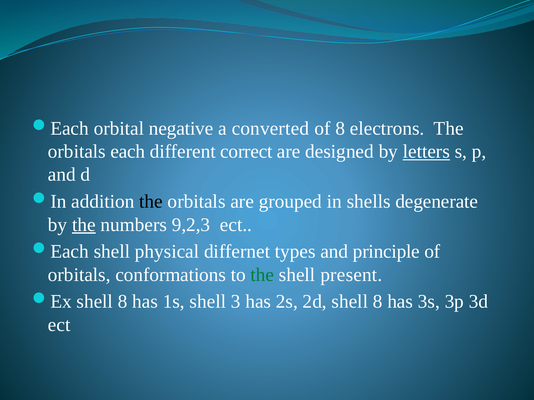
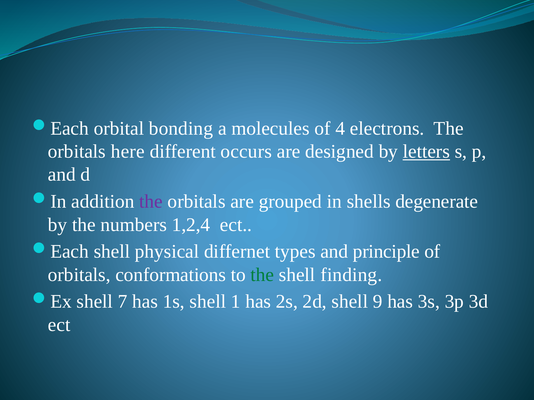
negative: negative -> bonding (181, 129)
converted: converted -> molecules (271, 129)
of 8: 8 -> 4 (340, 129)
each: each -> here (128, 152)
correct: correct -> occurs (246, 152)
the colour: black -> purple (151, 202)
the underline: present -> none (84, 225)
9,2,3: 9,2,3 -> 1,2,4 (191, 225)
present: present -> finding (351, 275)
8: 8 -> 7 (123, 302)
3: 3 -> 1 (236, 302)
2d shell 8: 8 -> 9 (378, 302)
